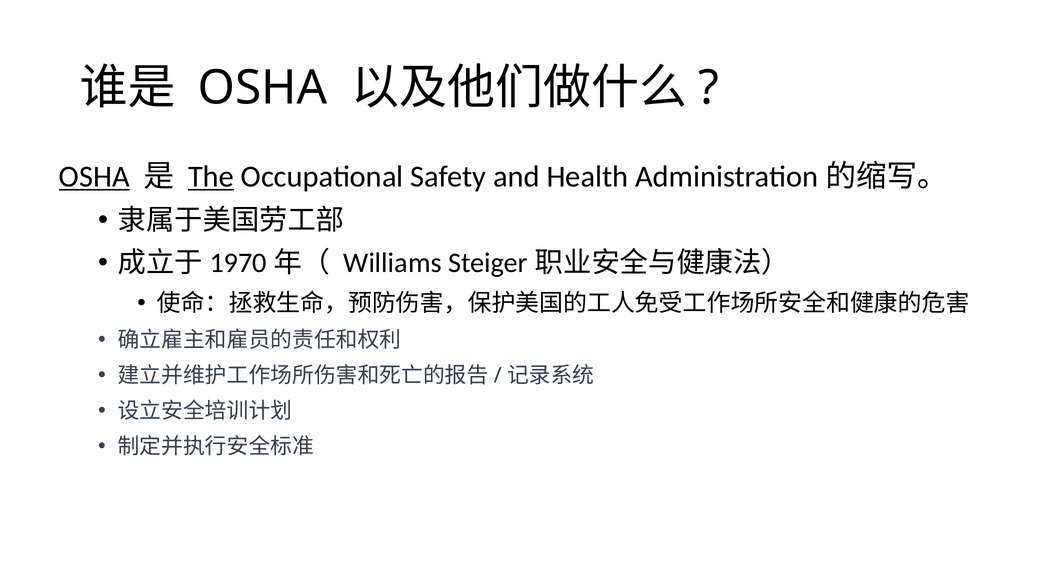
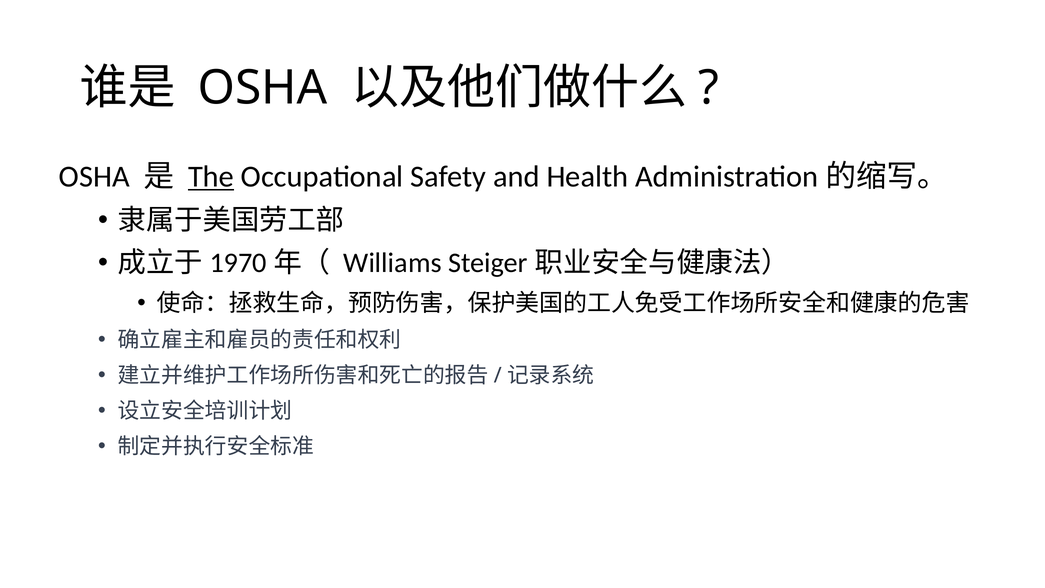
OSHA underline: present -> none (94, 177)
